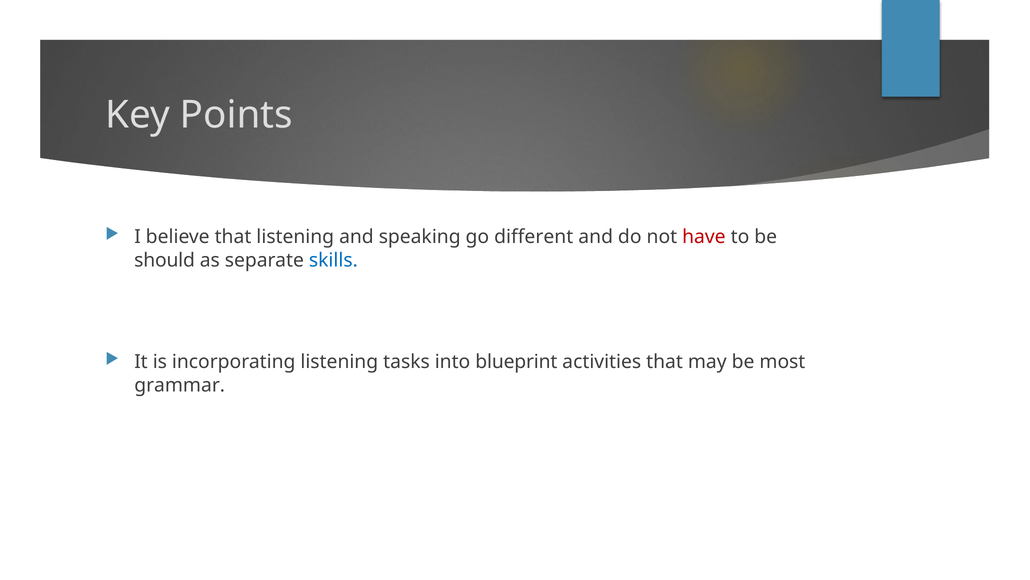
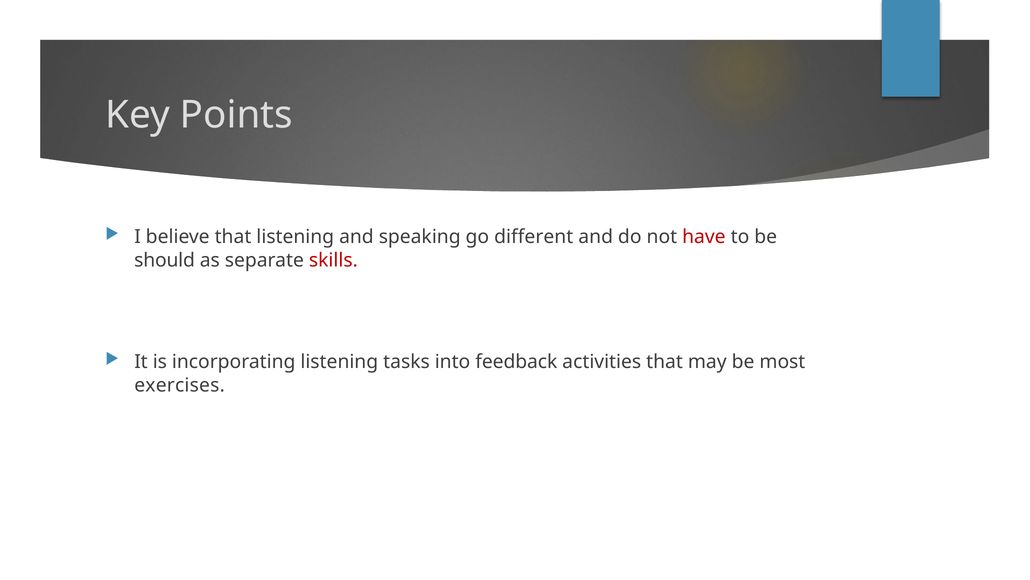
skills colour: blue -> red (333, 260)
blueprint: blueprint -> feedback (516, 362)
grammar: grammar -> exercises (180, 385)
